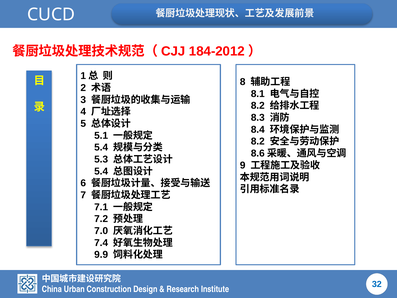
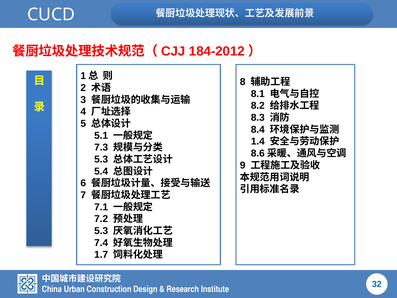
8.2: 8.2 -> 1.4 (258, 141)
5.4: 5.4 -> 7.3 (101, 147)
7.0: 7.0 -> 5.3 (101, 231)
9.9: 9.9 -> 1.7 (101, 254)
